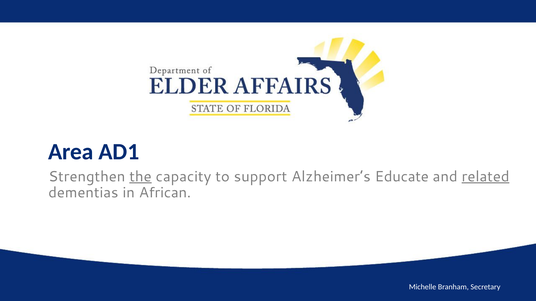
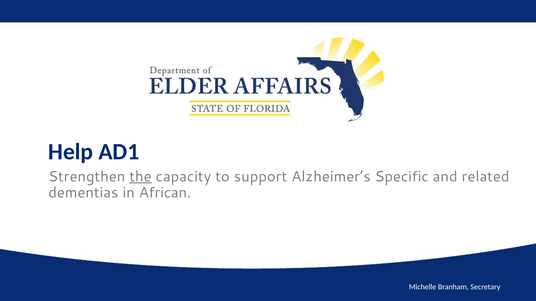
Area: Area -> Help (71, 152)
Educate: Educate -> Specific (402, 177)
related underline: present -> none (486, 177)
